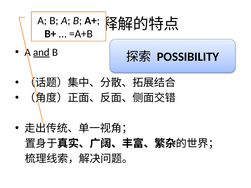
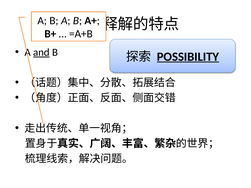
POSSIBILITY underline: none -> present (188, 57)
